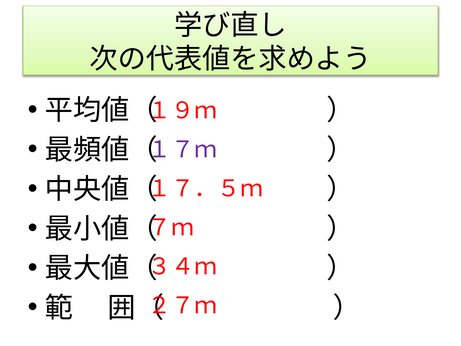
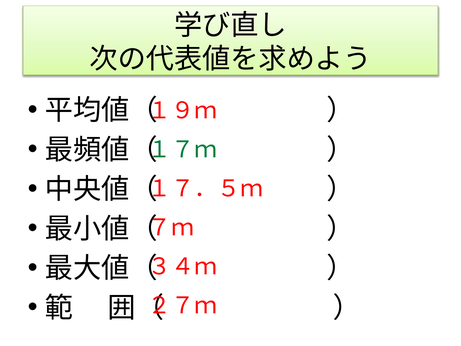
１７ｍ colour: purple -> green (183, 150)
